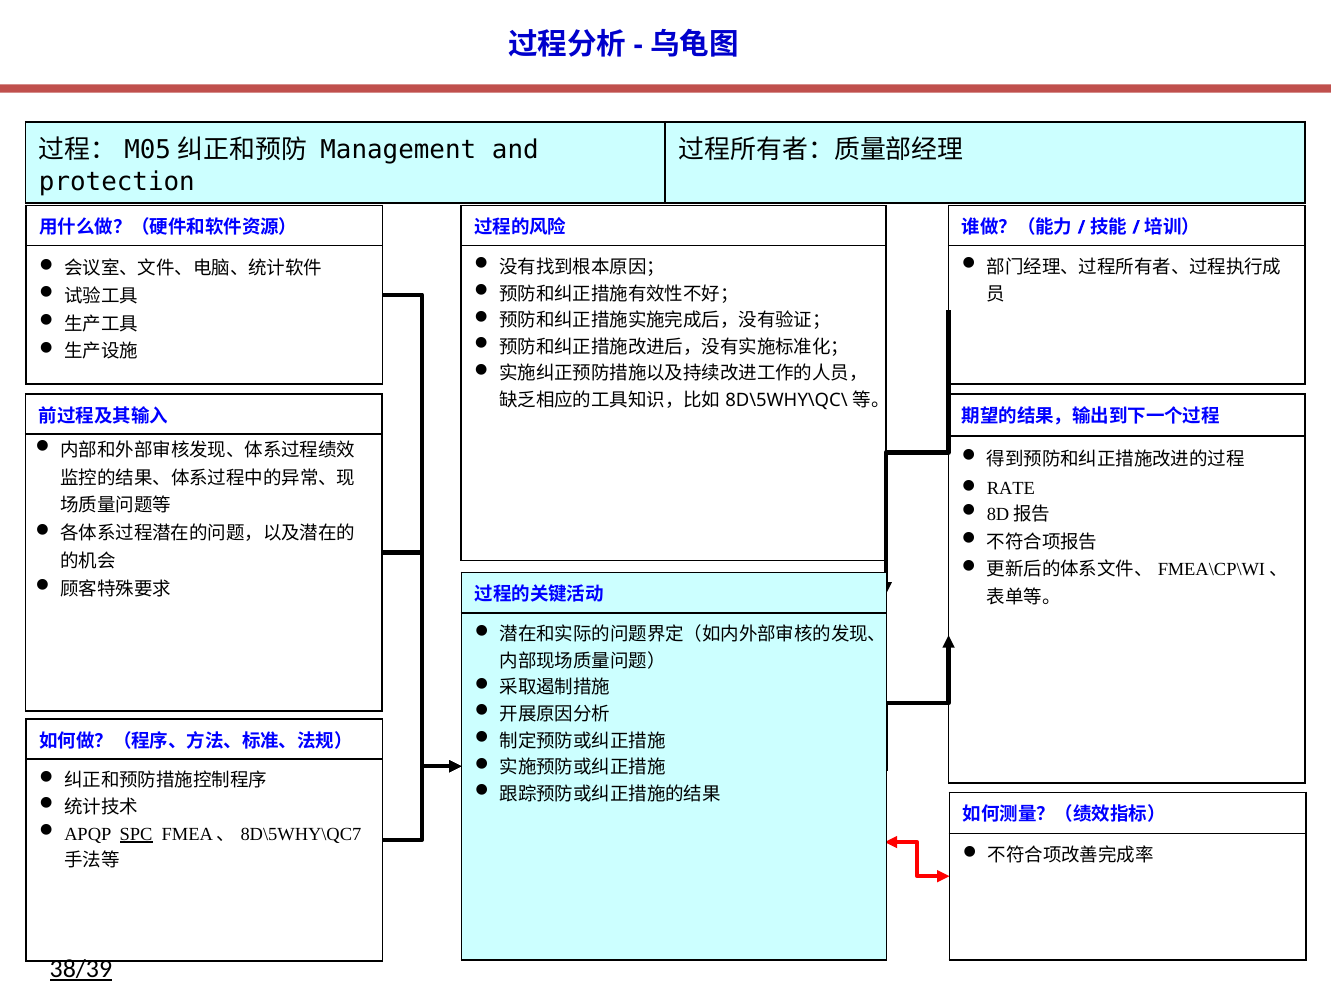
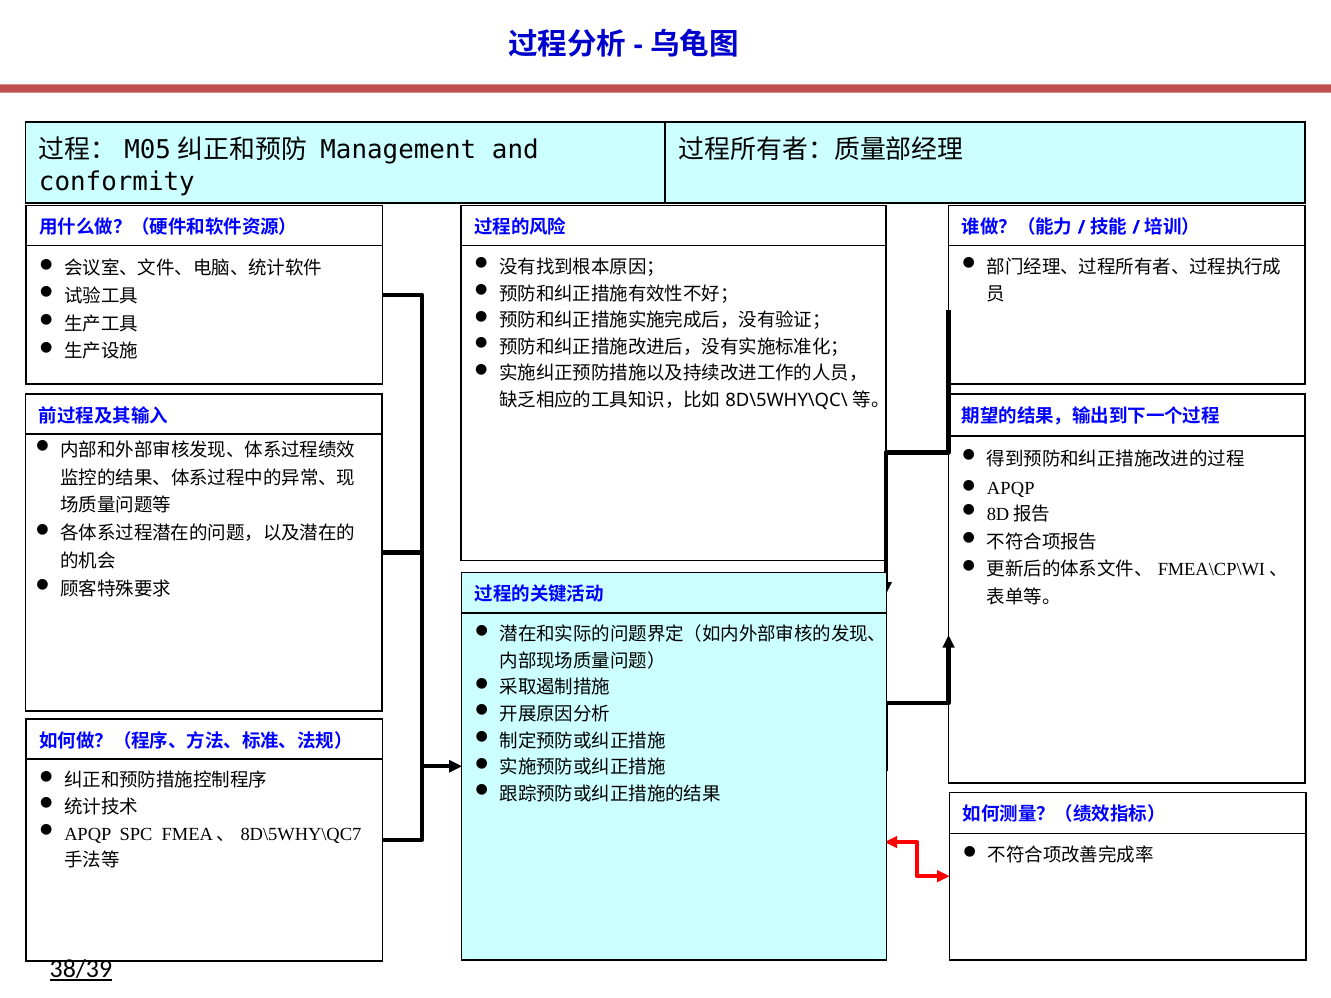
protection: protection -> conformity (117, 182)
RATE: RATE -> APQP (1011, 488)
SPC underline: present -> none (136, 834)
